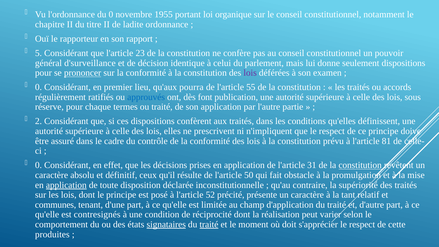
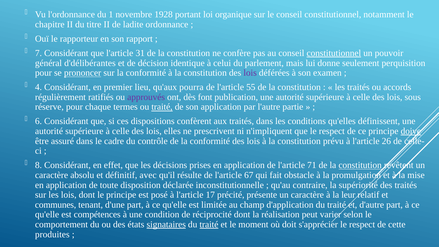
du 0: 0 -> 1 (111, 15)
1955: 1955 -> 1928 (164, 15)
5: 5 -> 7 (38, 53)
23: 23 -> 31 (140, 53)
constitutionnel underline: none -> present (334, 53)
d'surveillance: d'surveillance -> d'délibérantes (90, 63)
seulement dispositions: dispositions -> perquisition (403, 63)
0: 0 -> 4 (38, 87)
approuvés colour: blue -> purple (146, 97)
traité underline: none -> present (162, 107)
2: 2 -> 6 (38, 121)
doive underline: none -> present (411, 131)
81: 81 -> 26 (386, 141)
0: 0 -> 8 (38, 165)
31: 31 -> 71 (312, 165)
ceux: ceux -> avec (148, 175)
50: 50 -> 67 (249, 175)
application underline: present -> none (66, 185)
52: 52 -> 17 (210, 195)
tant: tant -> leur (348, 195)
contresignés: contresignés -> compétences (97, 215)
